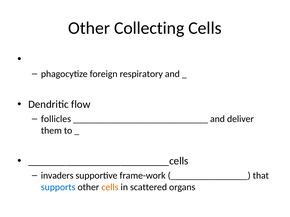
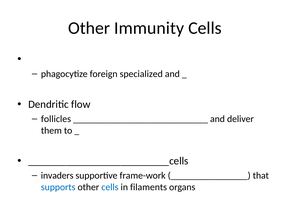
Collecting: Collecting -> Immunity (149, 28)
respiratory: respiratory -> specialized (141, 74)
cells colour: orange -> blue (110, 187)
scattered: scattered -> filaments (149, 187)
